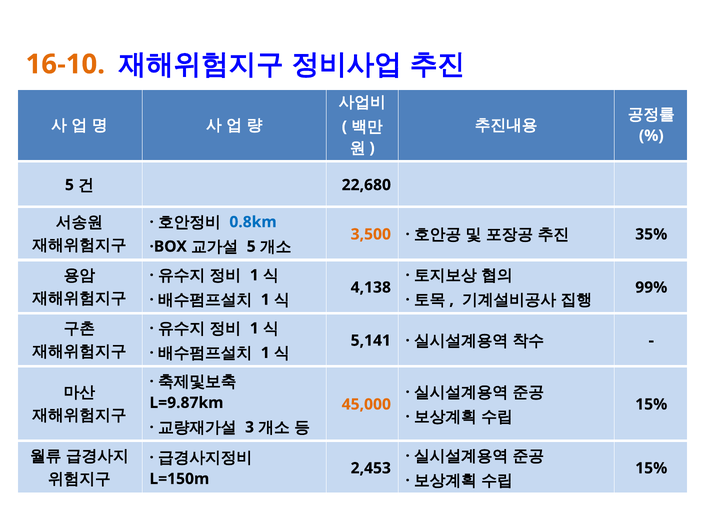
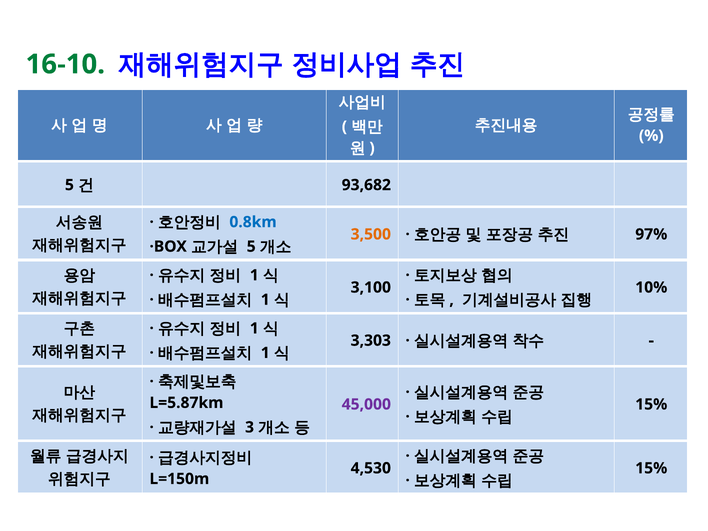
16-10 colour: orange -> green (65, 64)
22,680: 22,680 -> 93,682 (366, 185)
35%: 35% -> 97% (651, 234)
4,138: 4,138 -> 3,100 (371, 287)
99%: 99% -> 10% (651, 287)
5,141: 5,141 -> 3,303 (371, 341)
L=9.87km: L=9.87km -> L=5.87km (186, 403)
45,000 colour: orange -> purple (366, 404)
2,453: 2,453 -> 4,530 (371, 468)
